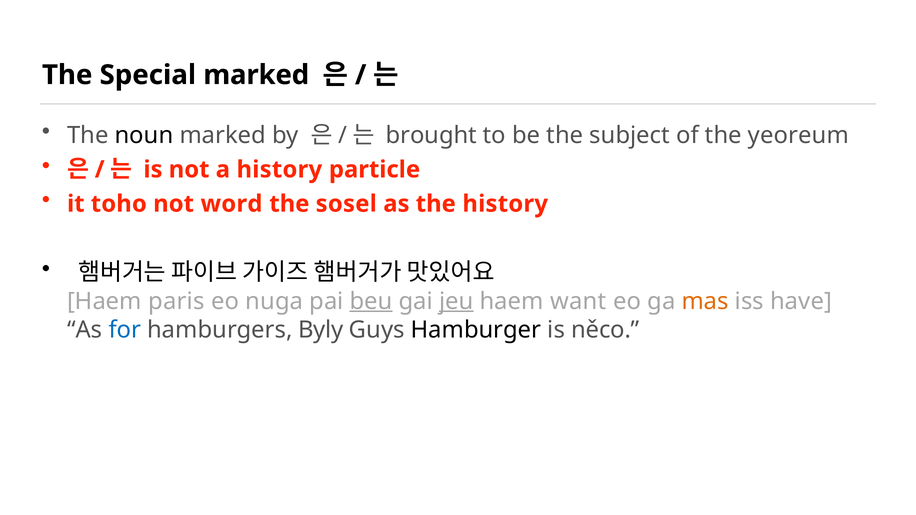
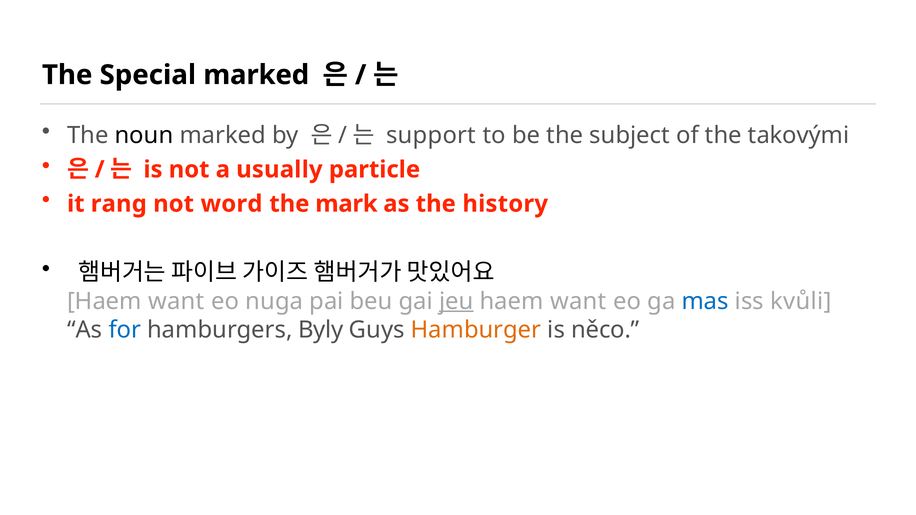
brought: brought -> support (431, 135)
yeoreum: yeoreum -> takovými (799, 135)
a history: history -> usually (279, 170)
toho: toho -> rang (119, 204)
sosel: sosel -> mark (346, 204)
paris: paris -> want (176, 301)
beu underline: present -> none (371, 301)
mas colour: orange -> blue (705, 301)
have: have -> kvůli (801, 301)
Hamburger colour: black -> orange (476, 330)
